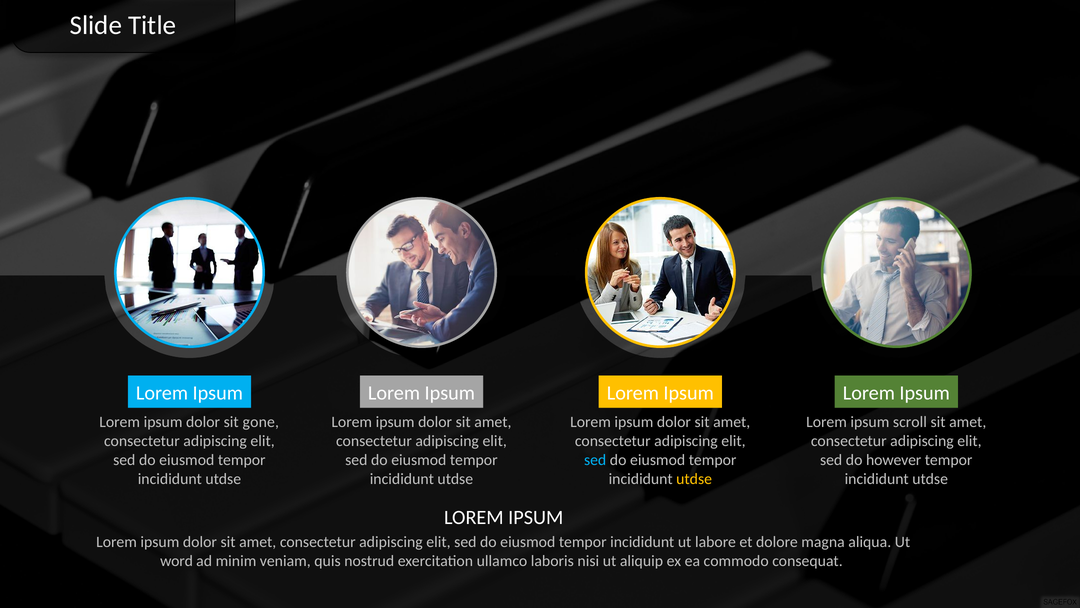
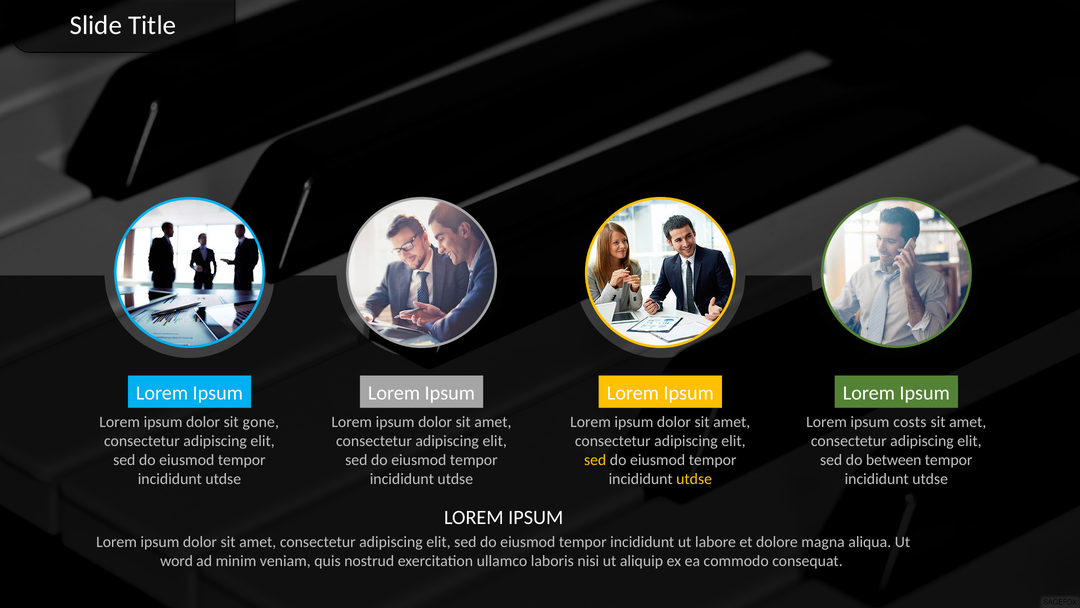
scroll: scroll -> costs (910, 422)
sed colour: light blue -> yellow (595, 460)
however: however -> between (894, 460)
